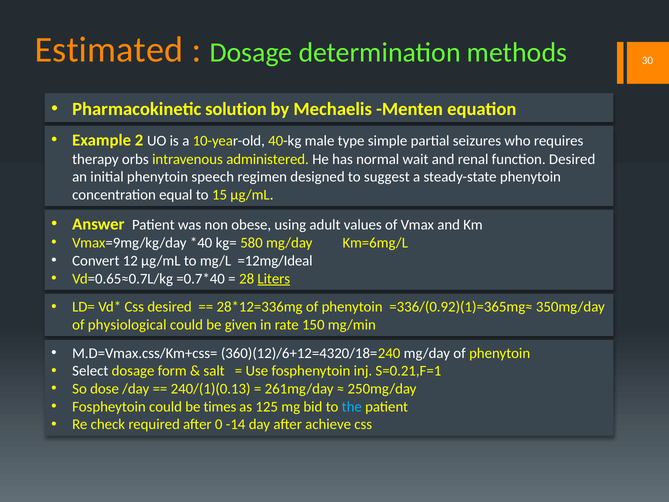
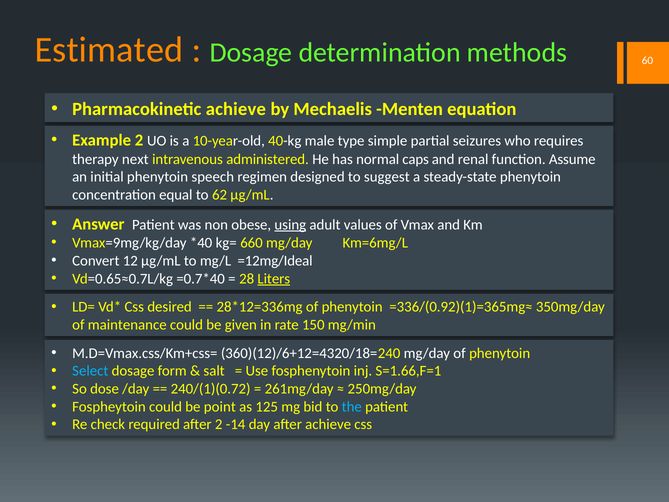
30: 30 -> 60 (647, 61)
Pharmacokinetic solution: solution -> achieve (236, 109)
orbs: orbs -> next (135, 159)
wait: wait -> caps (416, 159)
function Desired: Desired -> Assume (572, 159)
15: 15 -> 62 (220, 195)
using underline: none -> present (290, 225)
580: 580 -> 660 (251, 243)
physiological: physiological -> maintenance (127, 325)
Select colour: white -> light blue (90, 371)
S=0.21,F=1: S=0.21,F=1 -> S=1.66,F=1 (408, 371)
240/(1)(0.13: 240/(1)(0.13 -> 240/(1)(0.72 (211, 389)
times: times -> point (220, 407)
after 0: 0 -> 2 (219, 424)
